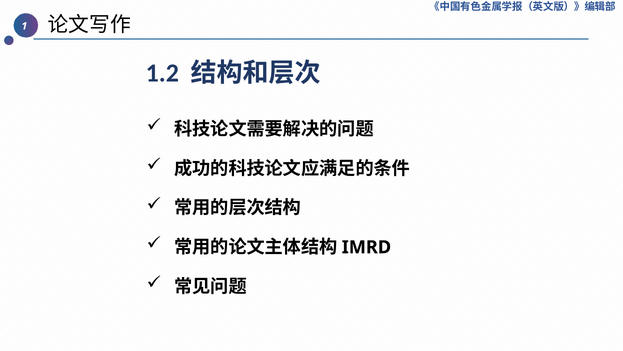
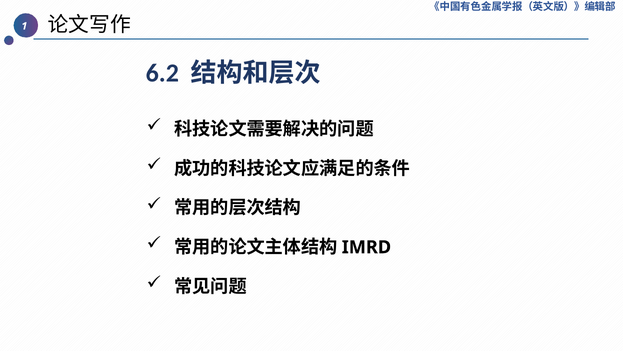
1.2: 1.2 -> 6.2 (162, 73)
